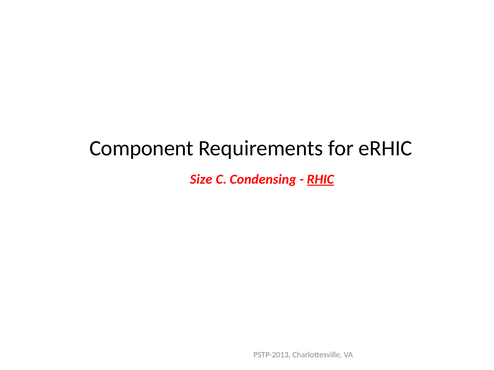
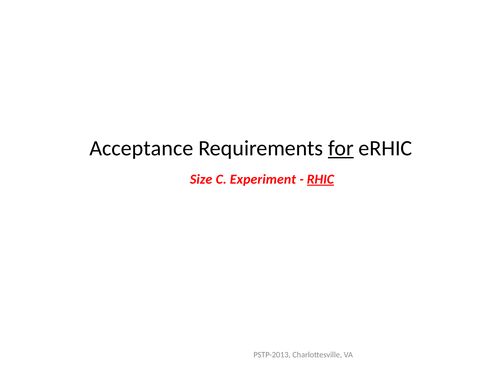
Component: Component -> Acceptance (141, 149)
for underline: none -> present (341, 149)
Condensing: Condensing -> Experiment (263, 180)
